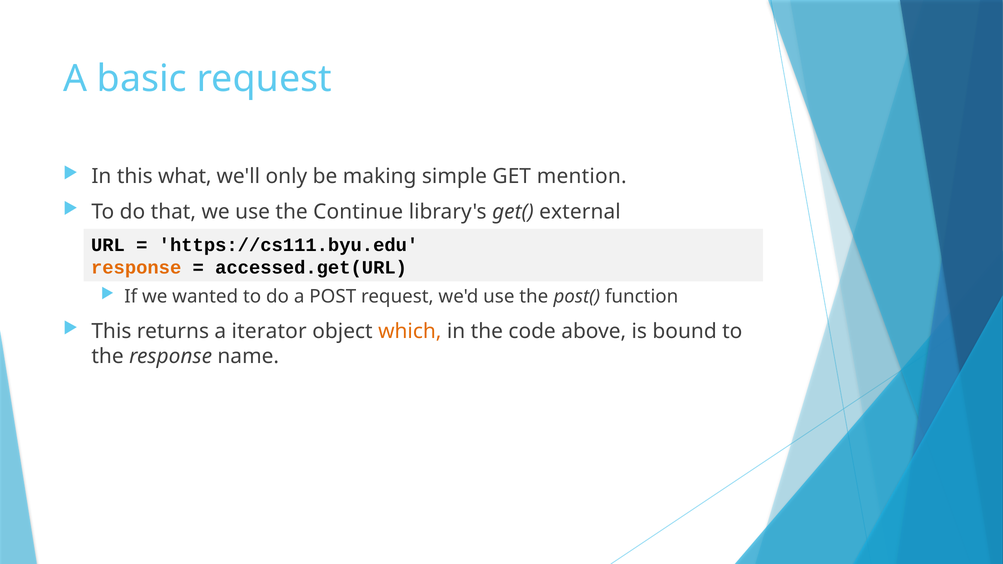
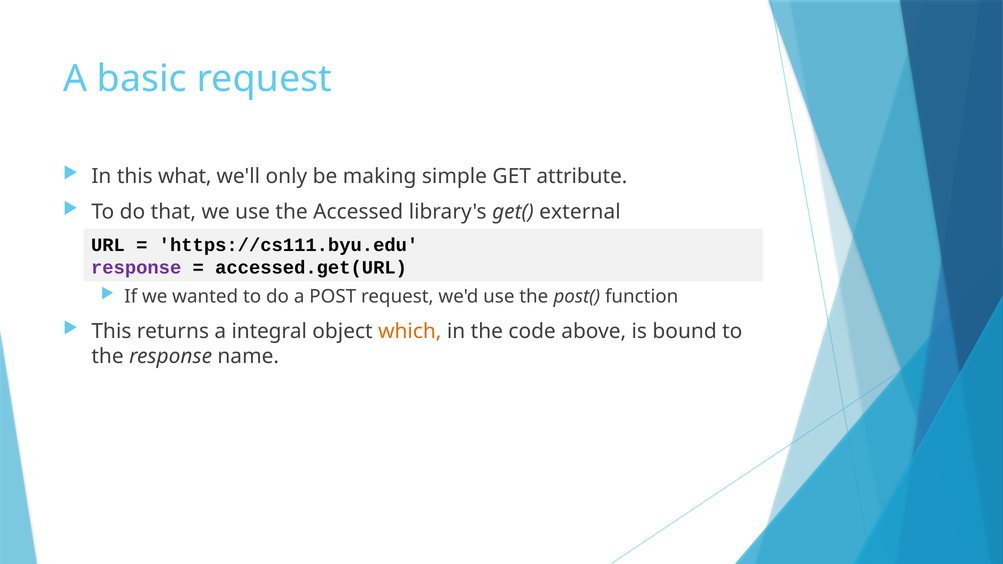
mention: mention -> attribute (582, 177)
Continue: Continue -> Accessed (358, 212)
response colour: orange -> purple (136, 268)
iterator: iterator -> integral (269, 331)
